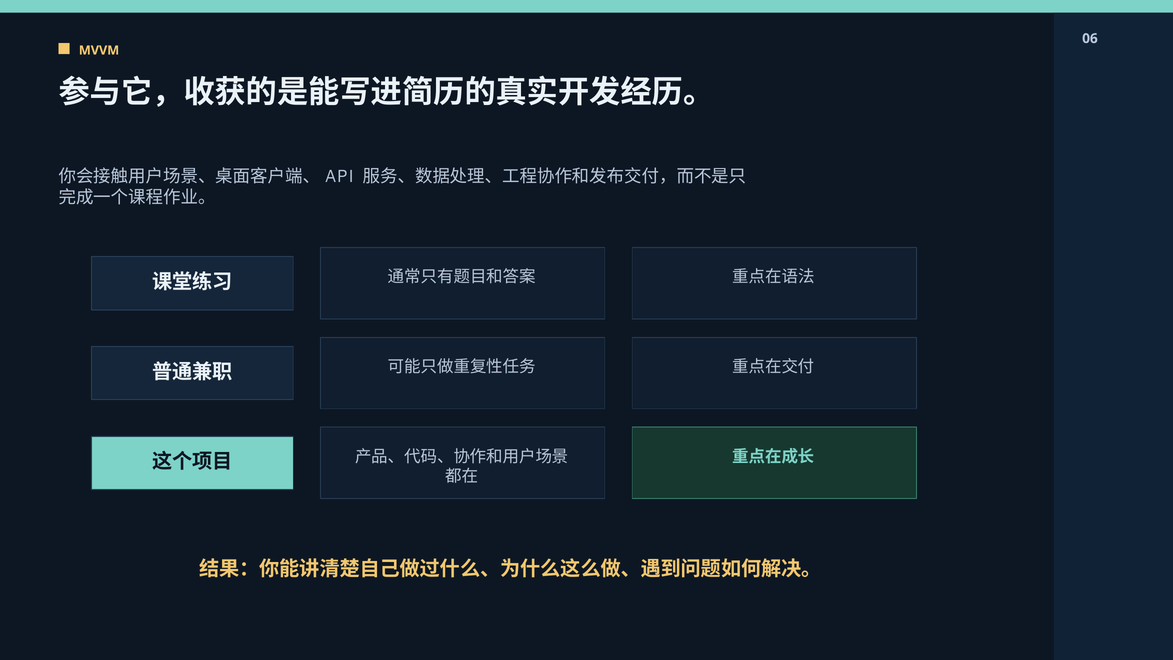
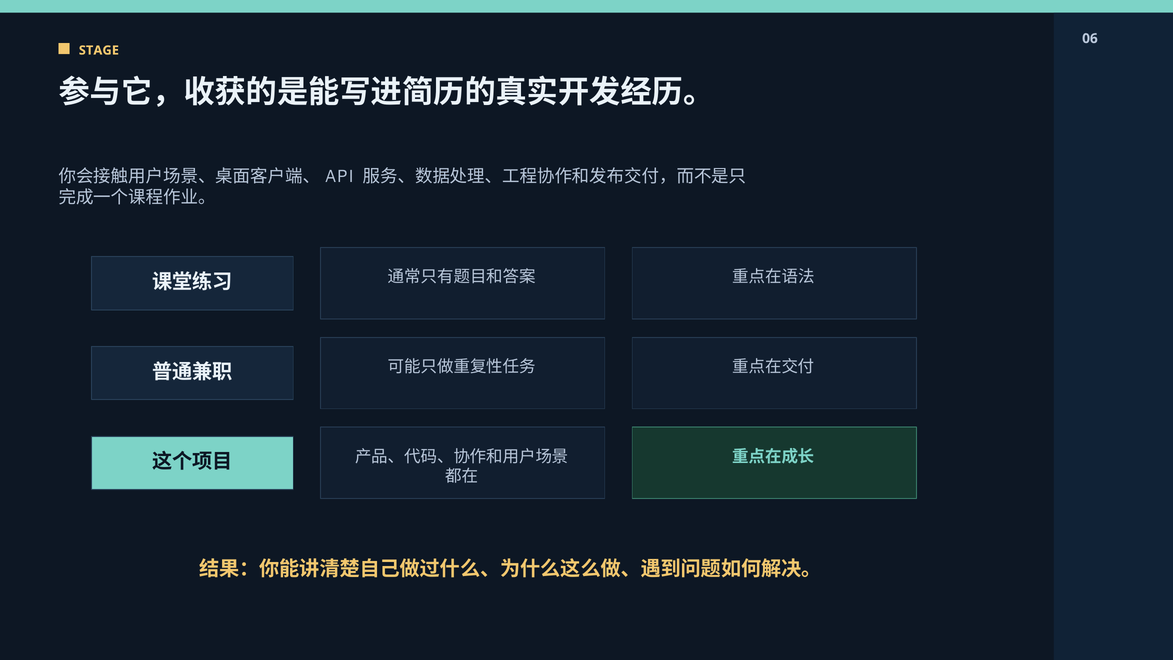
MVVM: MVVM -> STAGE (99, 50)
